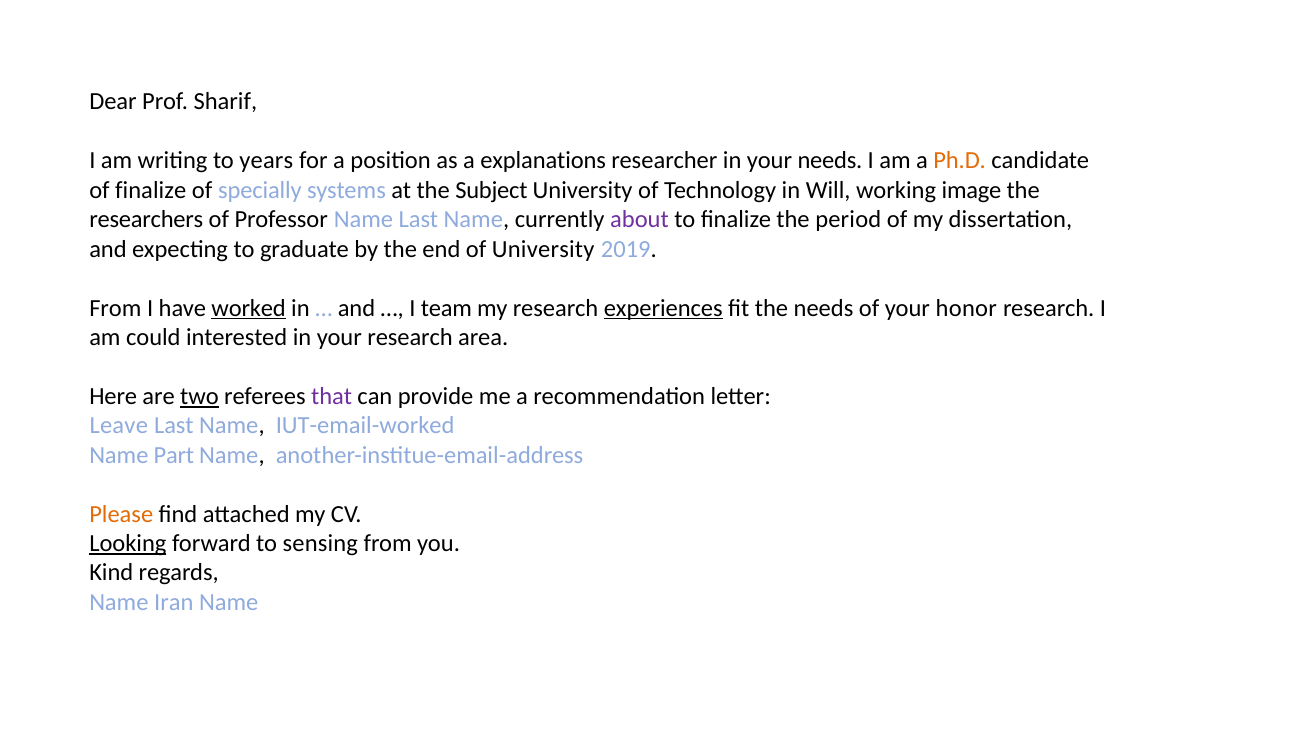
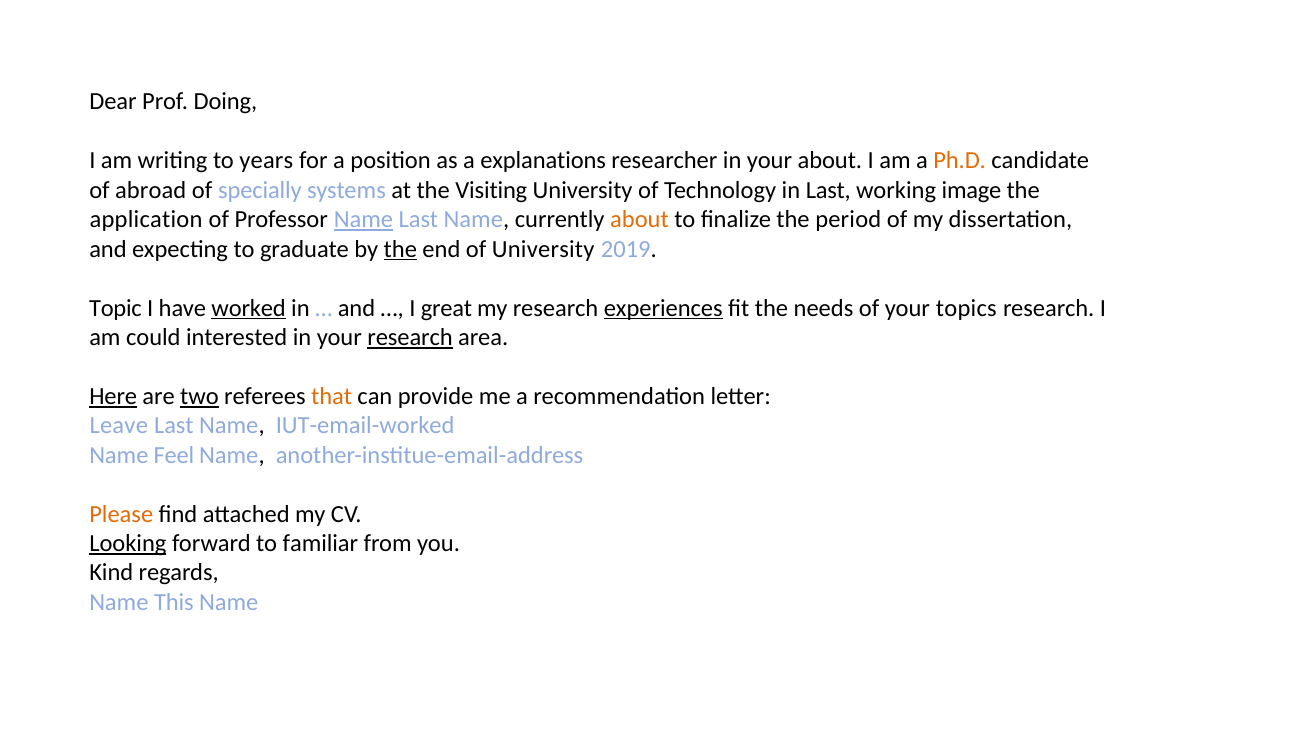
Sharif: Sharif -> Doing (225, 102)
your needs: needs -> about (830, 161)
of finalize: finalize -> abroad (151, 190)
Subject: Subject -> Visiting (491, 190)
in Will: Will -> Last (828, 190)
researchers: researchers -> application (146, 220)
Name underline: none -> present (363, 220)
about colour: purple -> orange (639, 220)
the underline: none -> present (400, 249)
From: From -> Topic (115, 308)
team: team -> great (446, 308)
honor: honor -> topics (966, 308)
research underline: none -> present (410, 337)
Here underline: none -> present (113, 396)
that colour: purple -> orange (332, 396)
Part: Part -> Feel (174, 455)
sensing: sensing -> familiar (320, 543)
Iran: Iran -> This (174, 602)
